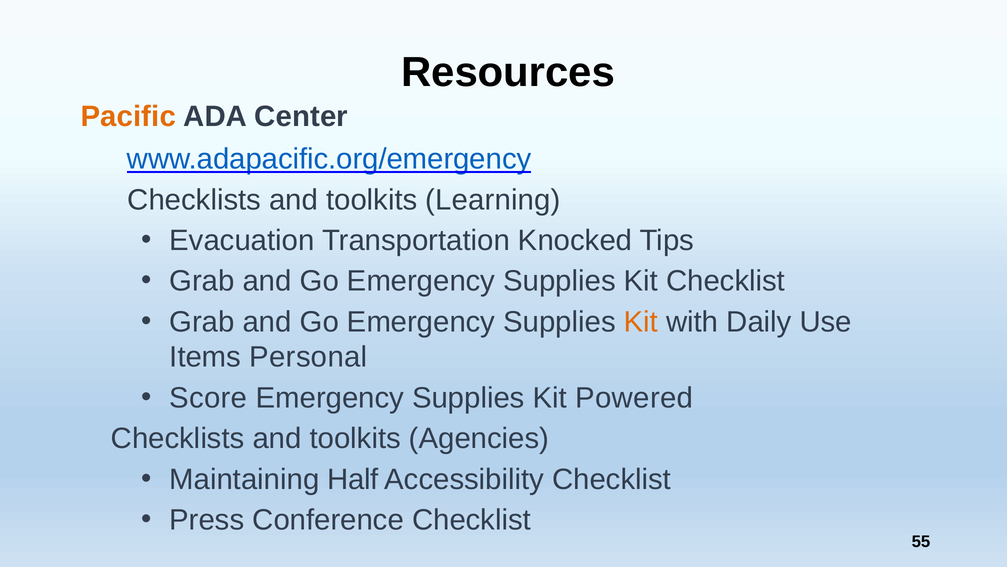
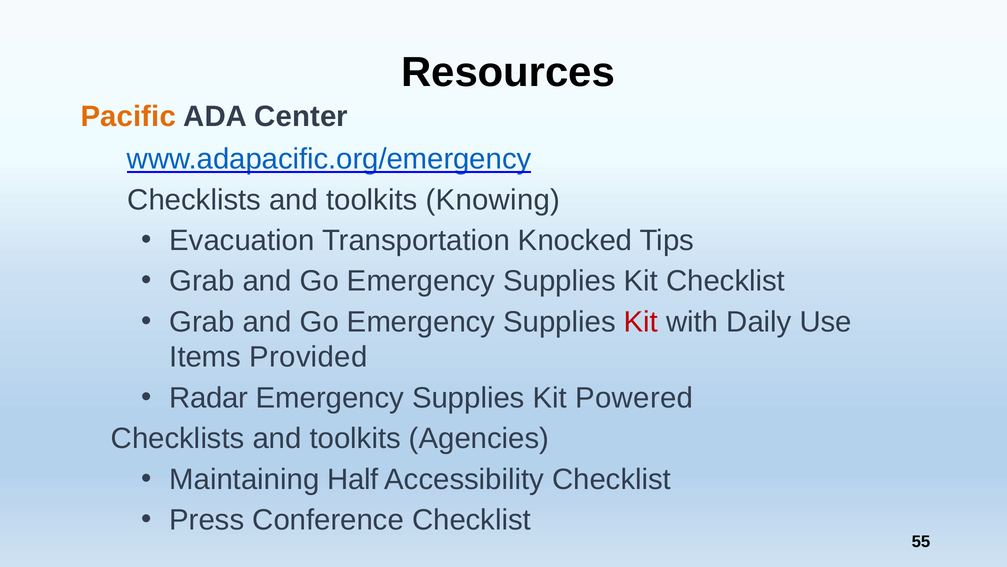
Learning: Learning -> Knowing (493, 200)
Kit colour: orange -> red (641, 322)
Personal: Personal -> Provided (308, 357)
Score: Score -> Radar (209, 398)
